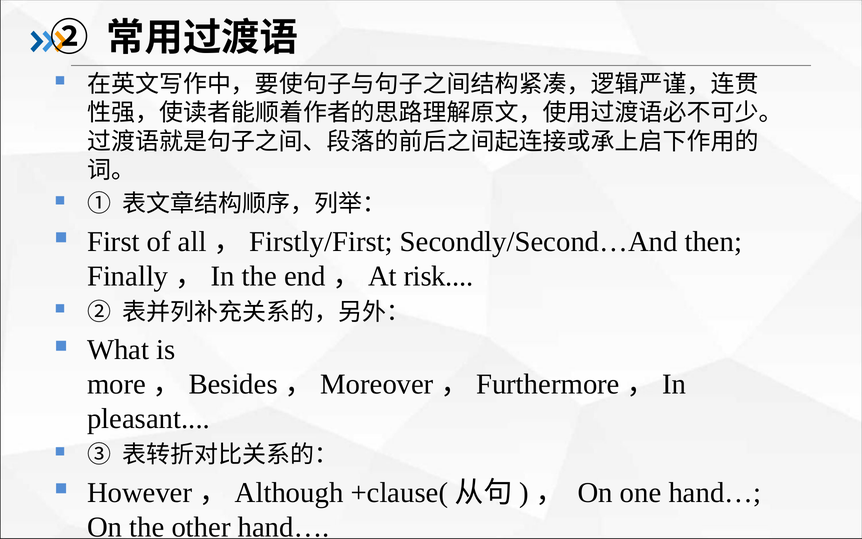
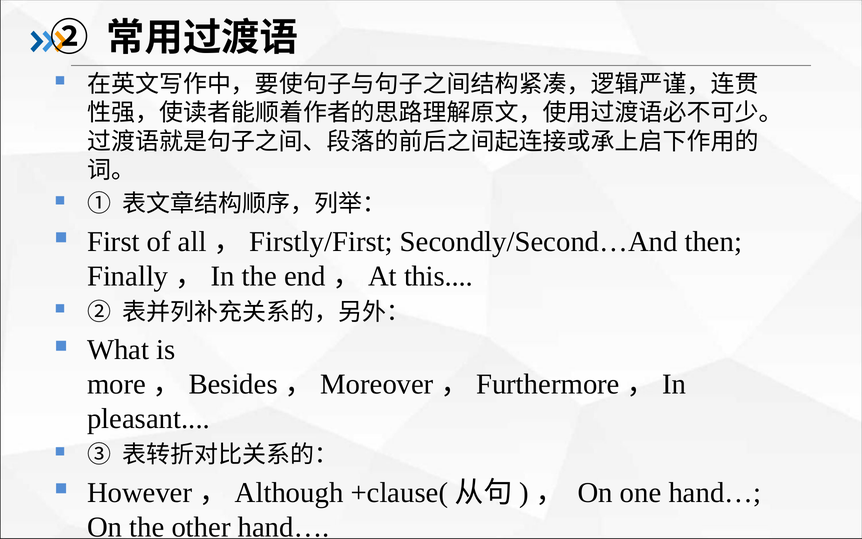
risk: risk -> this (438, 276)
